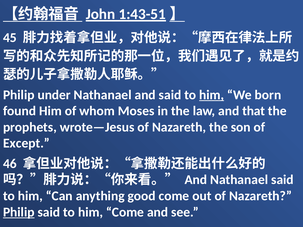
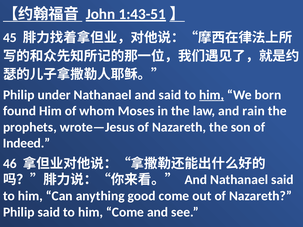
that: that -> rain (254, 111)
Except: Except -> Indeed (26, 143)
Philip underline: present -> none (19, 212)
